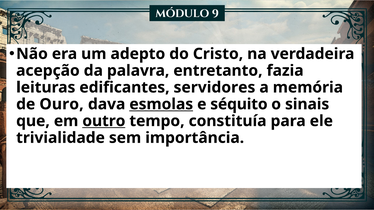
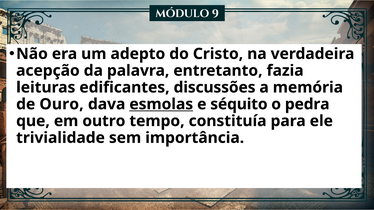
servidores: servidores -> discussões (215, 88)
sinais: sinais -> pedra (307, 104)
outro underline: present -> none (104, 121)
